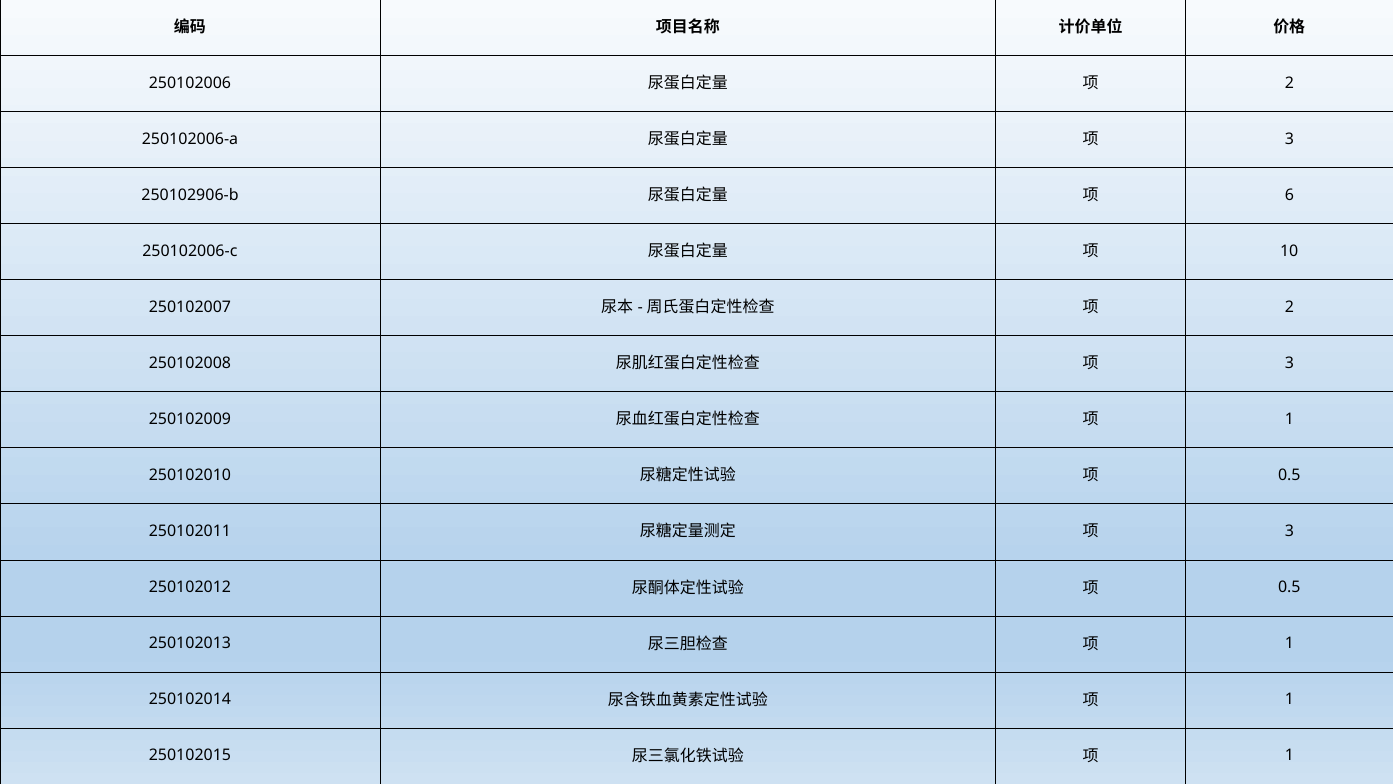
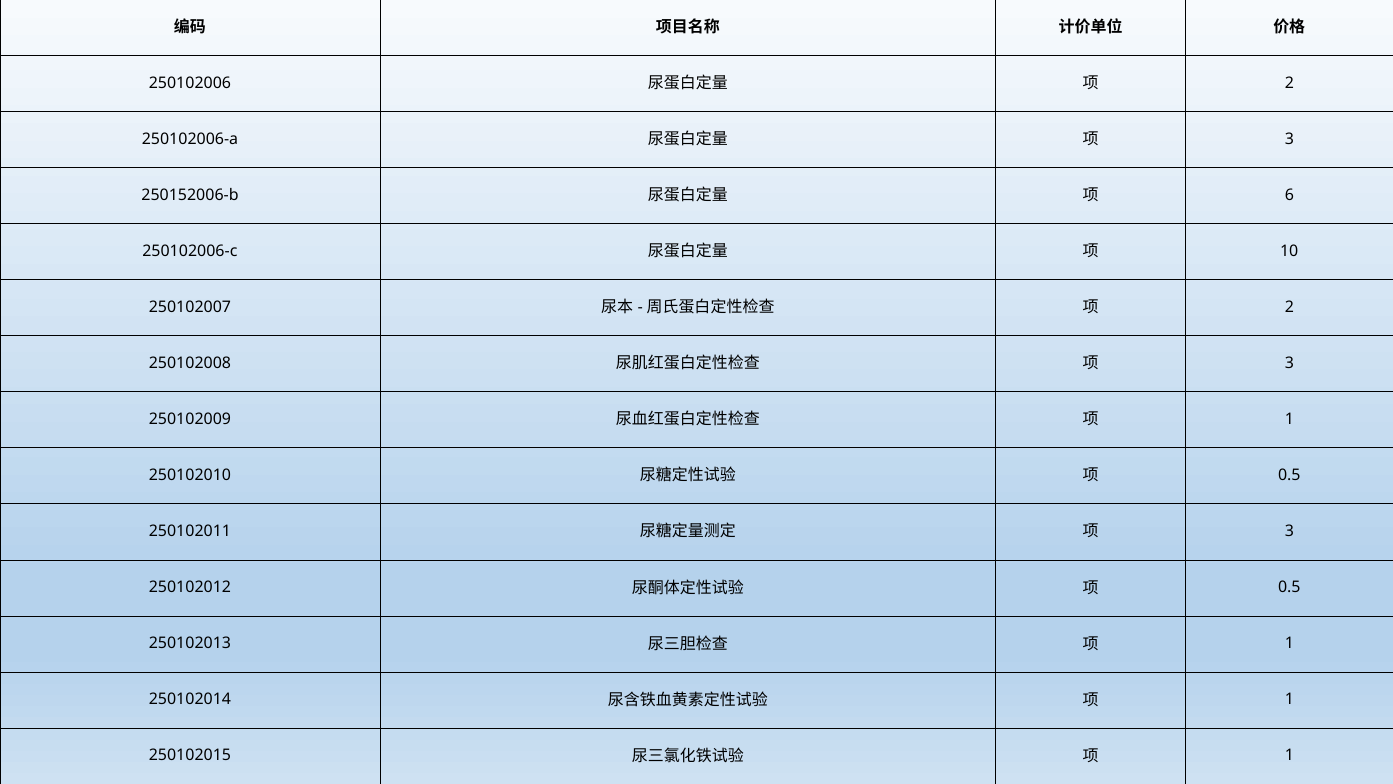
250102906-b: 250102906-b -> 250152006-b (190, 195)
